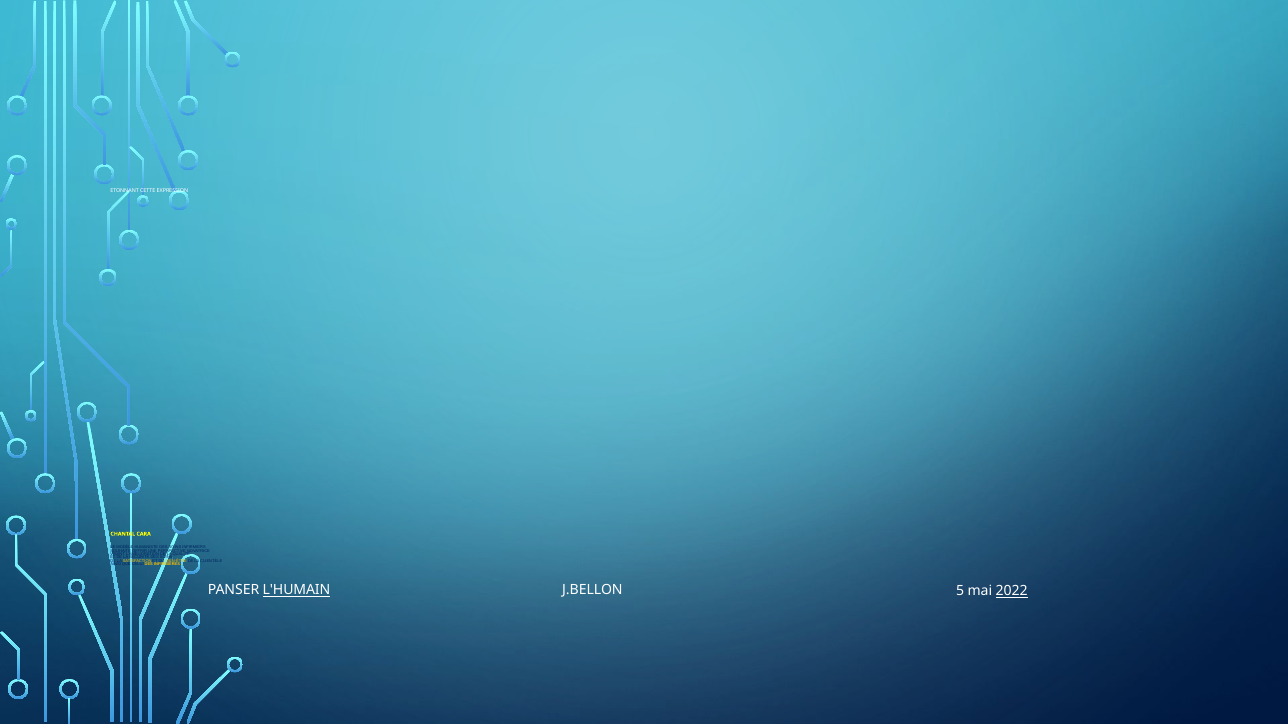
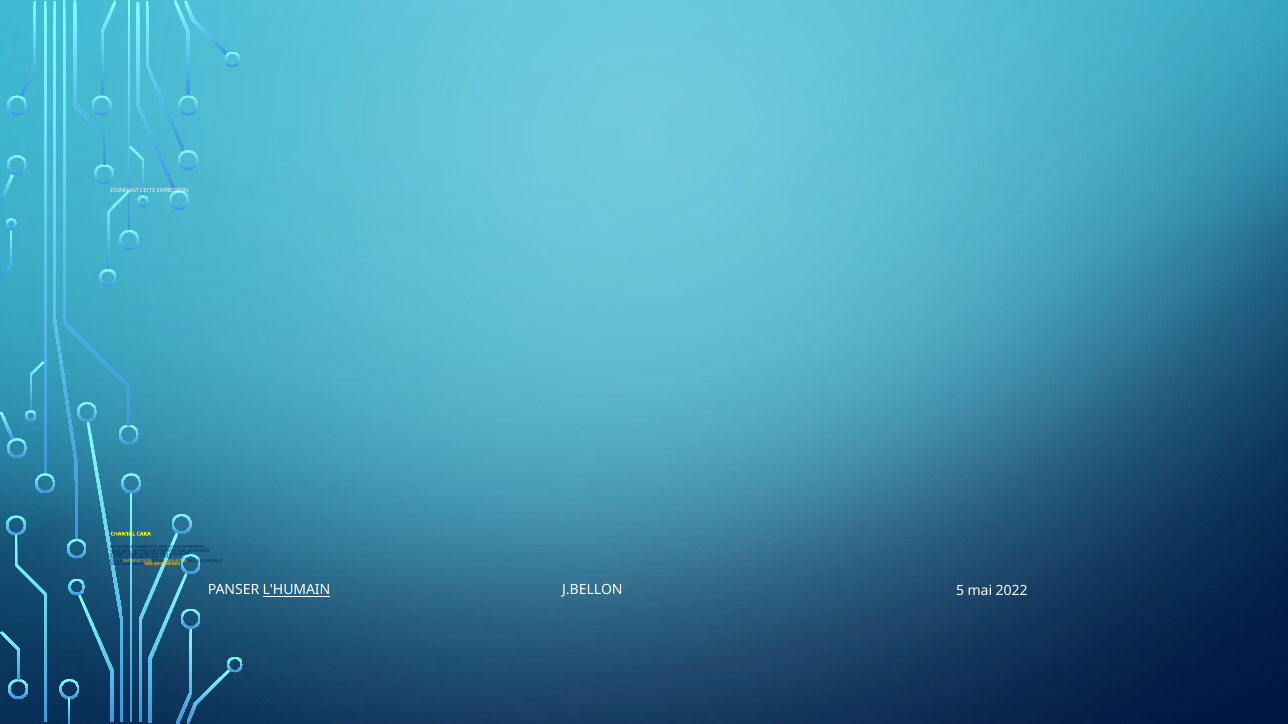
2022 underline: present -> none (1012, 592)
